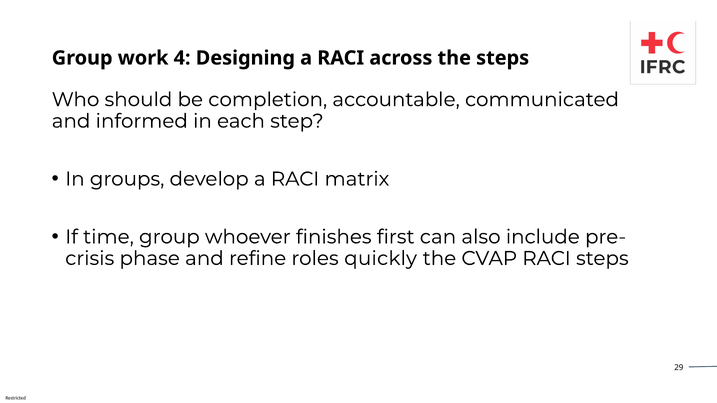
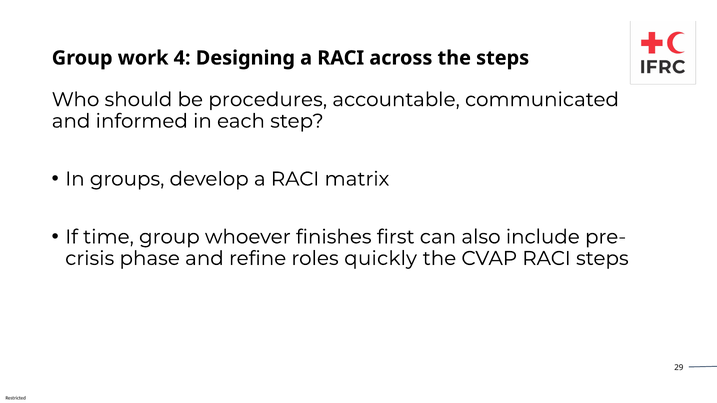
completion: completion -> procedures (268, 100)
